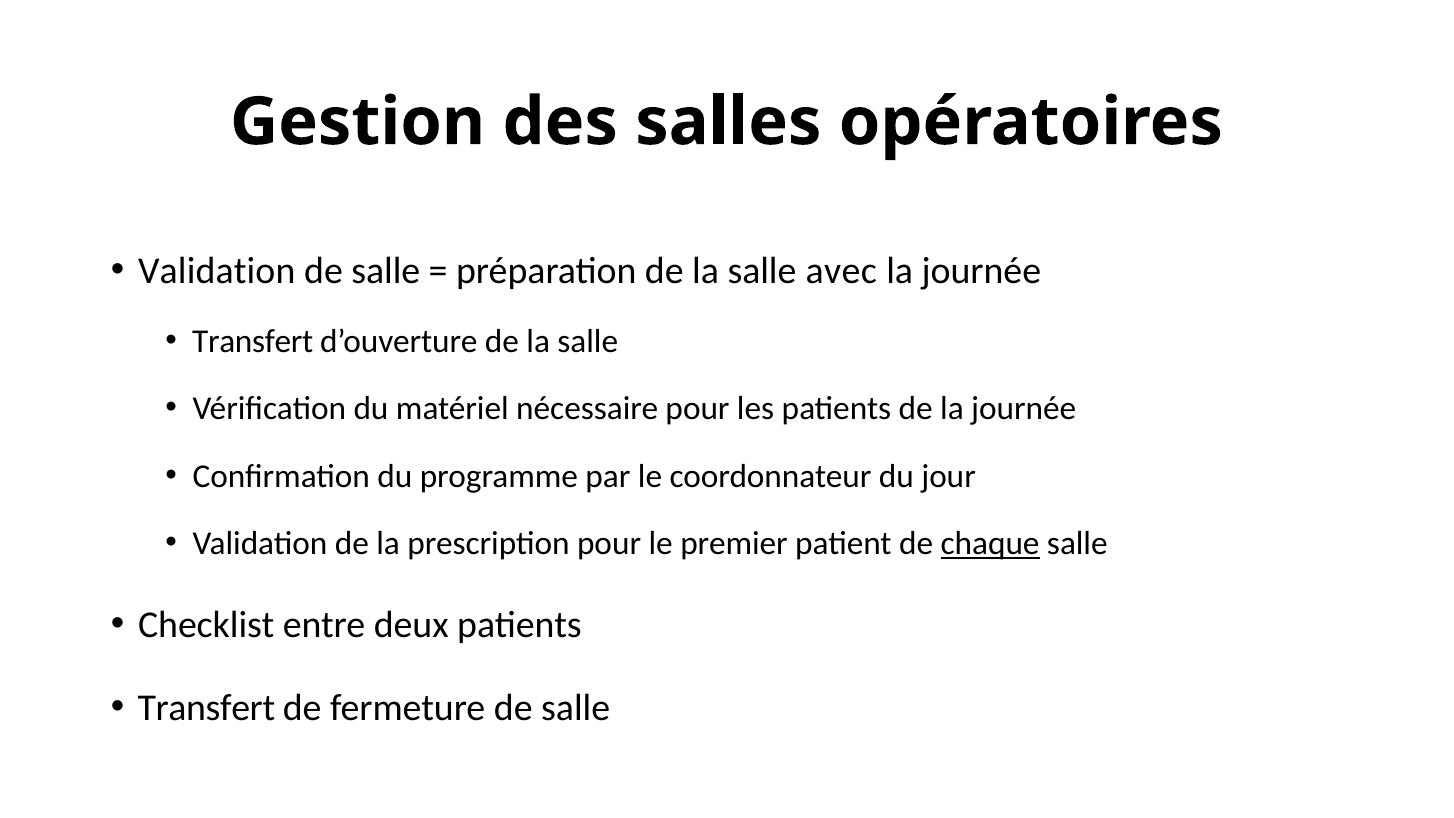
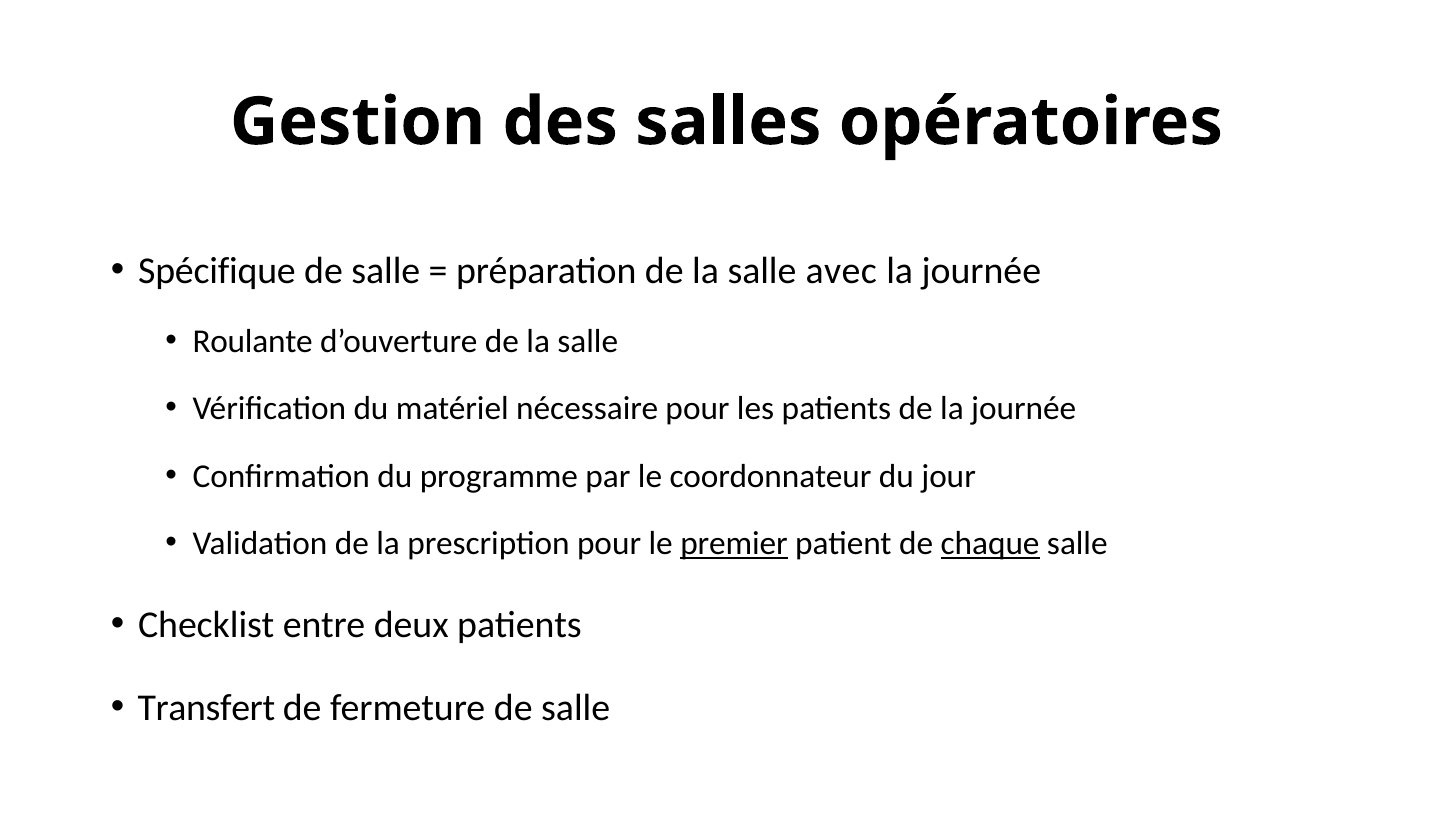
Validation: Validation -> Spécifique (217, 271)
Transfert: Transfert -> Roulante (253, 341)
premier underline: none -> present (734, 544)
